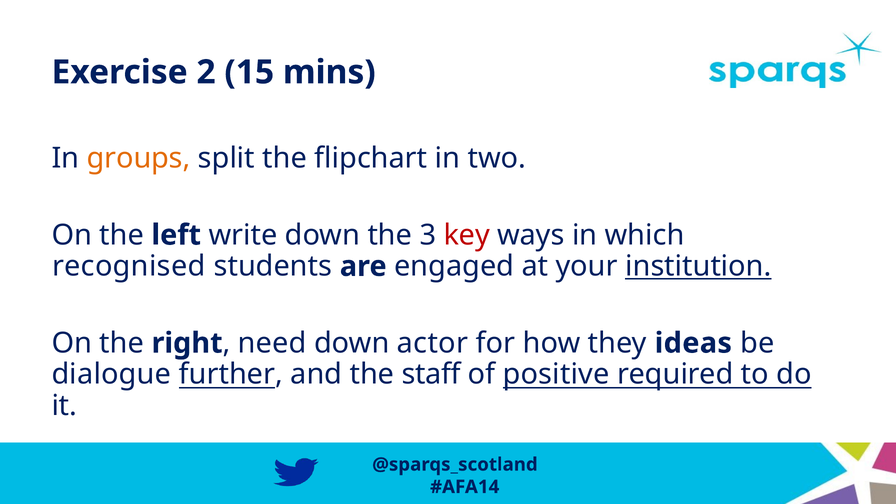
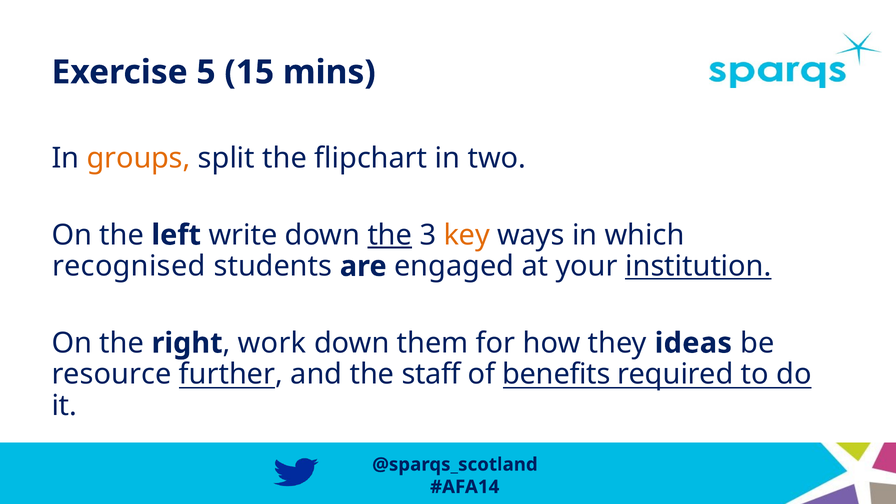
2: 2 -> 5 (206, 72)
the underline: none -> present (390, 235)
key colour: red -> orange (467, 235)
need: need -> work (272, 343)
actor: actor -> them (433, 343)
dialogue: dialogue -> resource (111, 374)
positive: positive -> benefits (556, 374)
